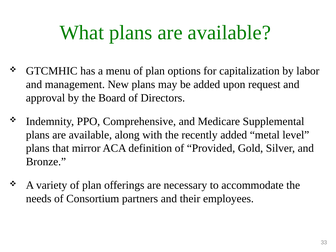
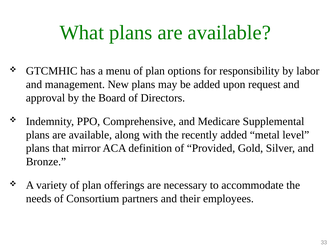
capitalization: capitalization -> responsibility (249, 71)
